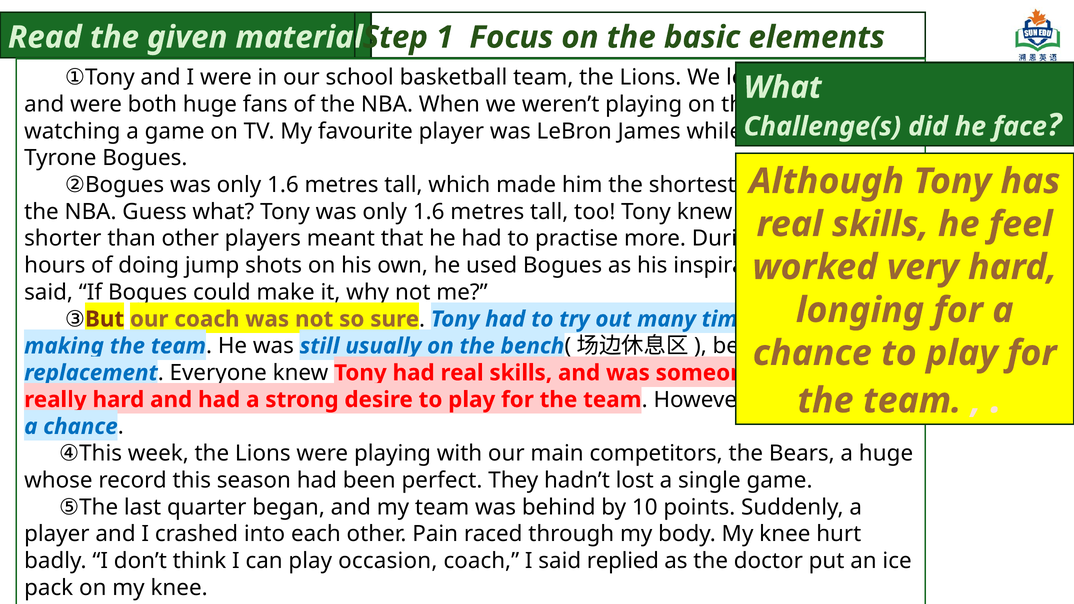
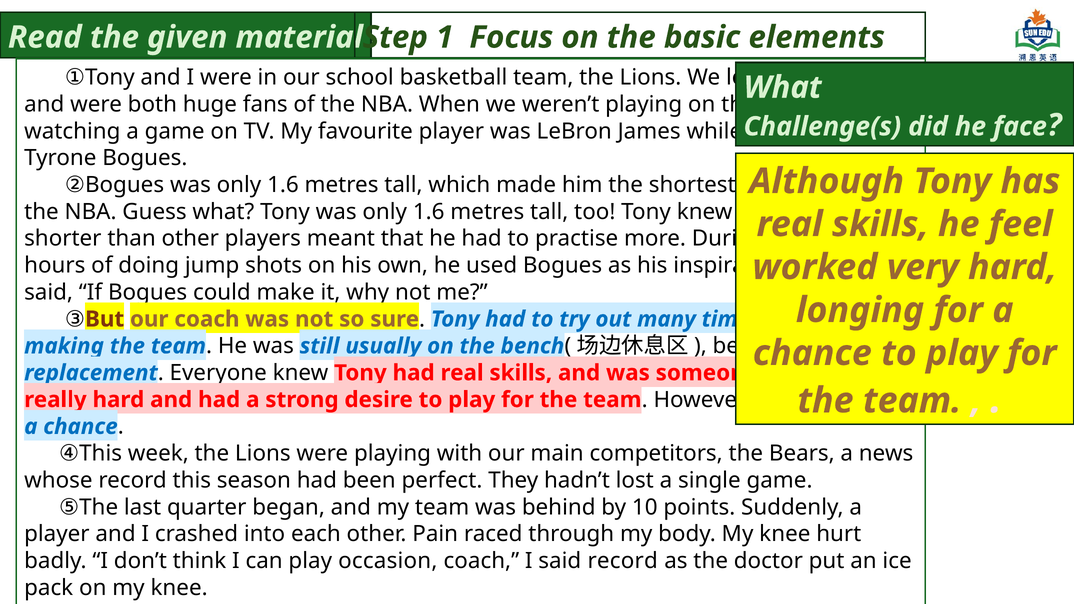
a huge: huge -> news (886, 454)
said replied: replied -> record (623, 561)
